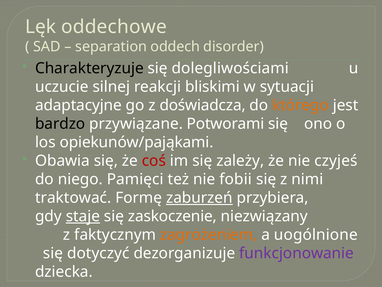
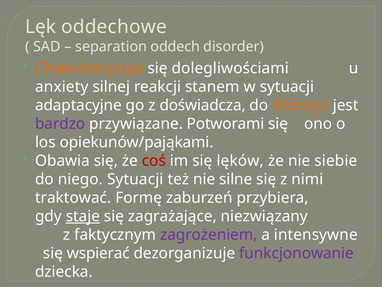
Charakteryzuje colour: black -> orange (89, 68)
uczucie: uczucie -> anxiety (62, 87)
bliskimi: bliskimi -> stanem (212, 87)
bardzo colour: black -> purple (60, 124)
zależy: zależy -> lęków (240, 161)
czyjeś: czyjeś -> siebie (336, 161)
niego Pamięci: Pamięci -> Sytuacji (135, 179)
fobii: fobii -> silne (236, 179)
zaburzeń underline: present -> none (199, 197)
zaskoczenie: zaskoczenie -> zagrażające (172, 216)
zagrożeniem colour: orange -> purple (209, 234)
uogólnione: uogólnione -> intensywne (316, 234)
dotyczyć: dotyczyć -> wspierać (98, 253)
